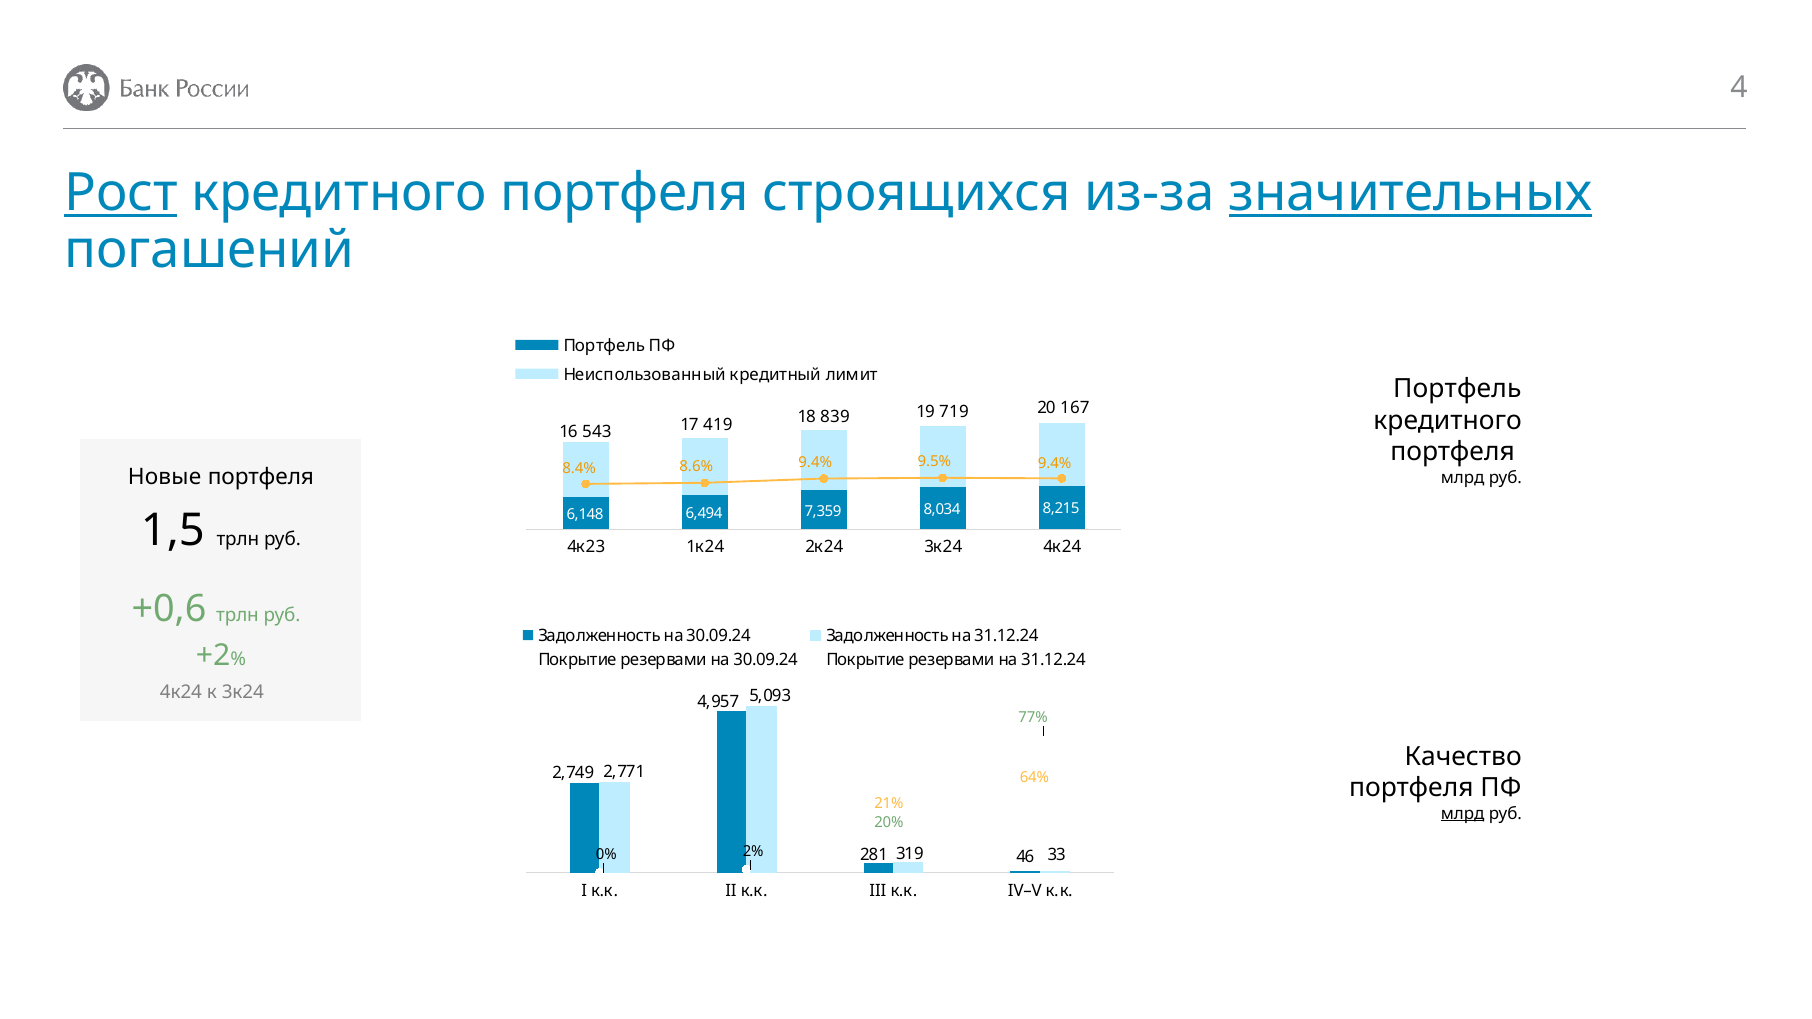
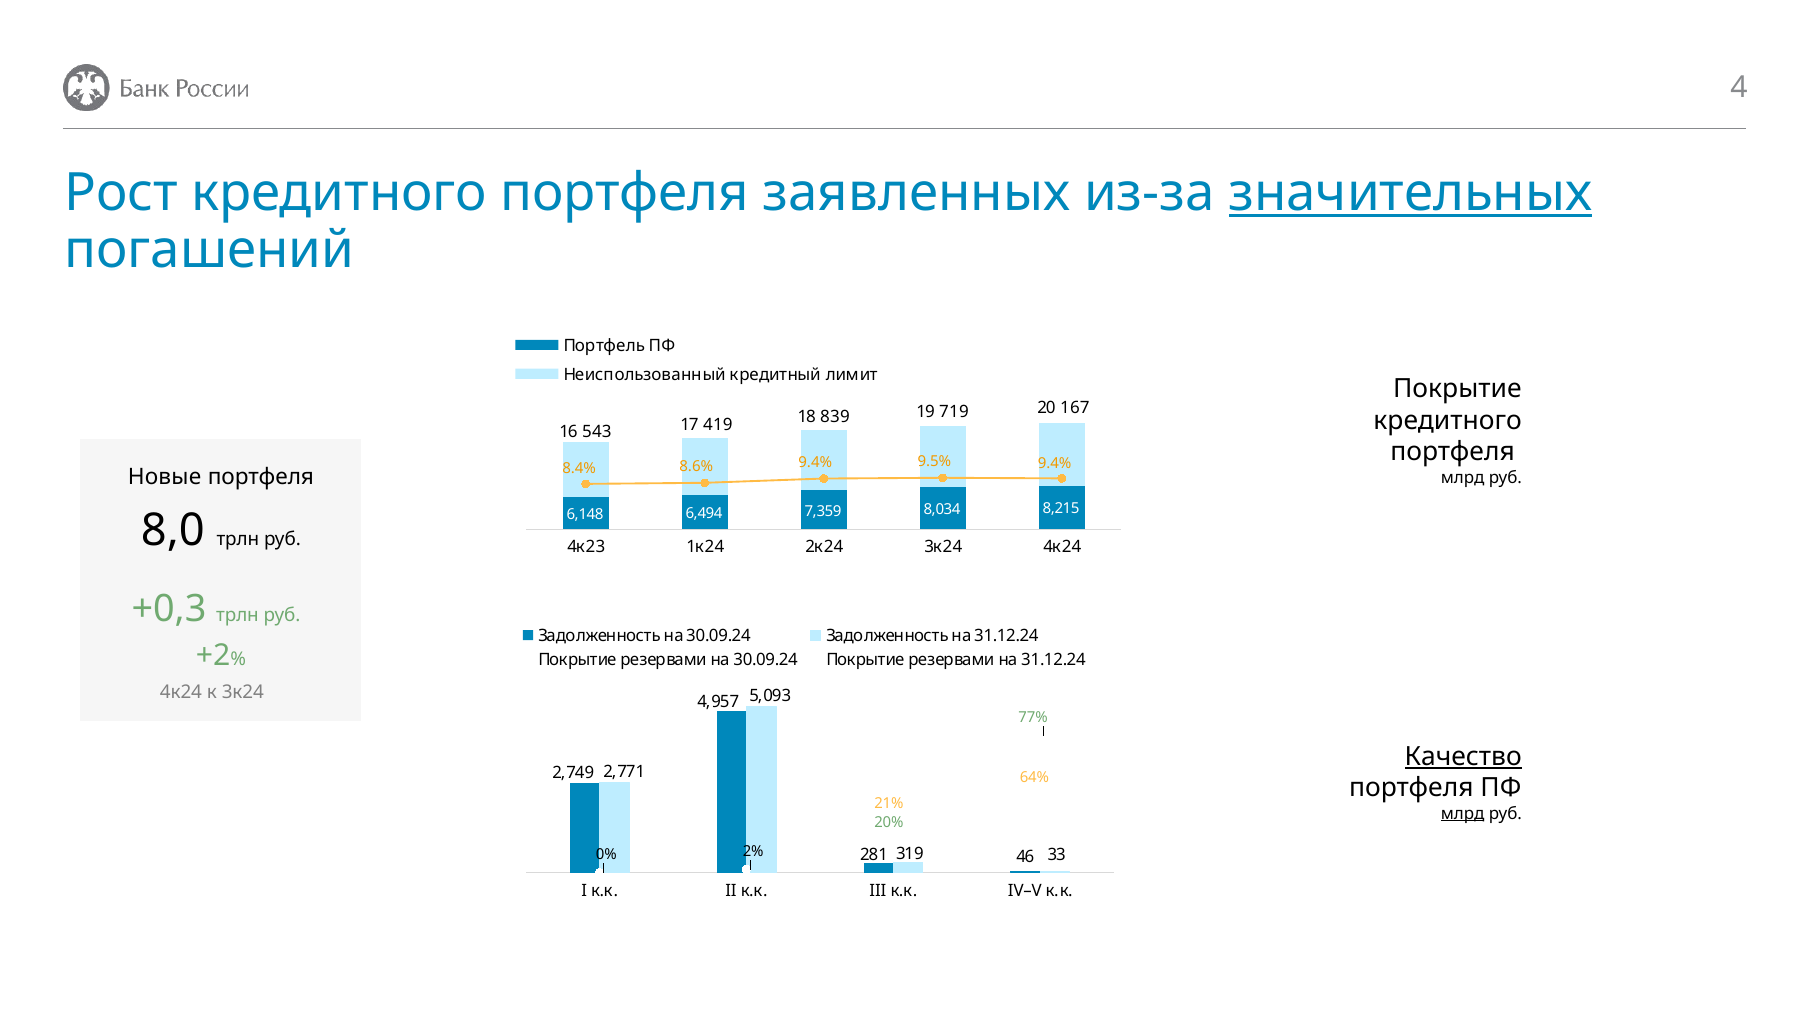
Рост underline: present -> none (121, 193)
строящихся: строящихся -> заявленных (916, 193)
Портфель: Портфель -> Покрытие (1457, 389)
1,5: 1,5 -> 8,0 (173, 531)
+0,6: +0,6 -> +0,3 (169, 610)
Качество underline: none -> present (1463, 757)
